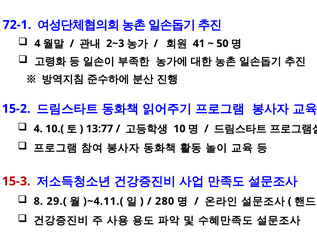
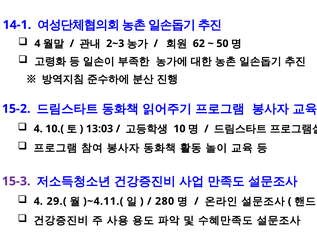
72-1: 72-1 -> 14-1 (17, 25)
41: 41 -> 62 (199, 43)
13:77: 13:77 -> 13:03 (100, 129)
15-3 colour: red -> purple (16, 181)
8: 8 -> 4 (38, 201)
